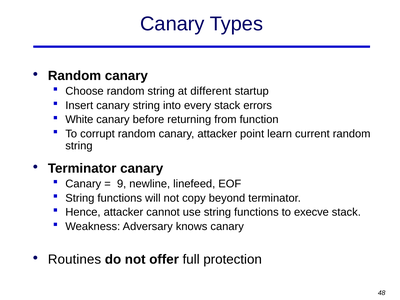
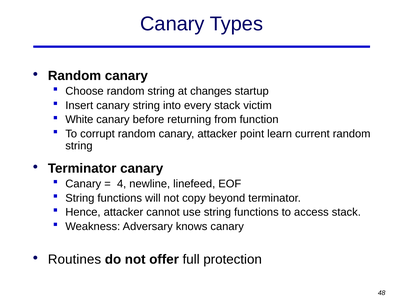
different: different -> changes (211, 91)
errors: errors -> victim (258, 105)
9: 9 -> 4 (122, 184)
execve: execve -> access (311, 212)
